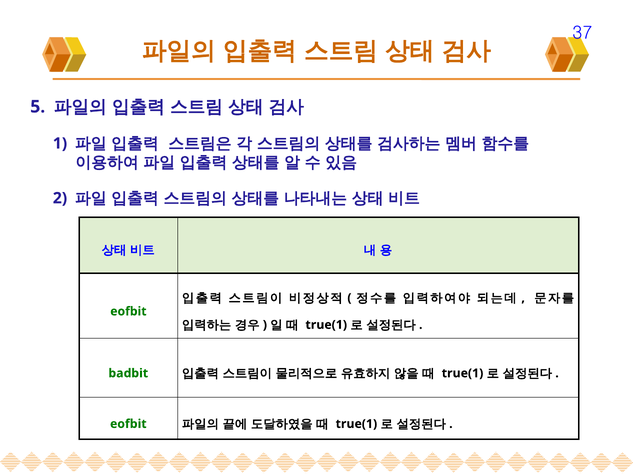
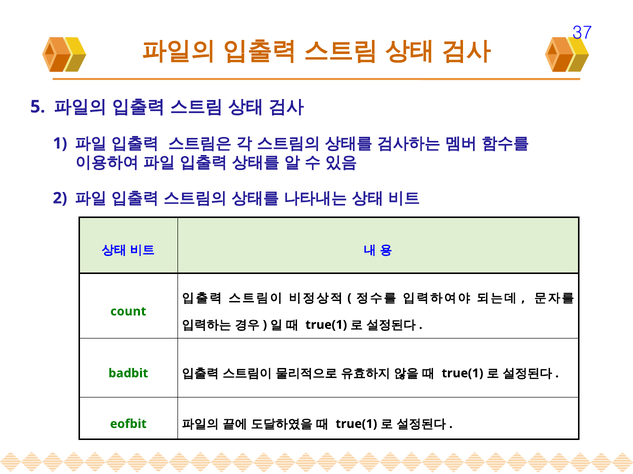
eofbit: eofbit -> count (128, 312)
